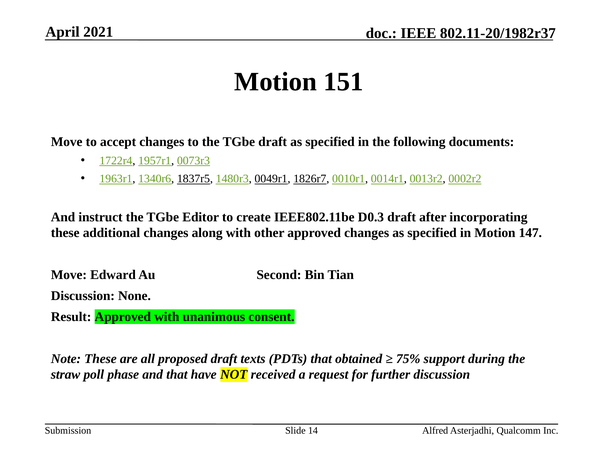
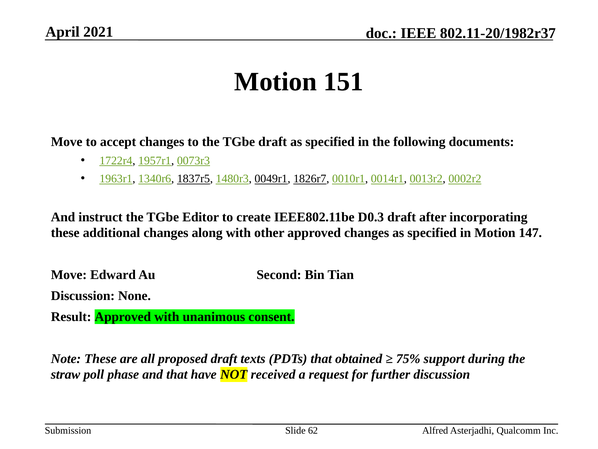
14: 14 -> 62 (313, 430)
